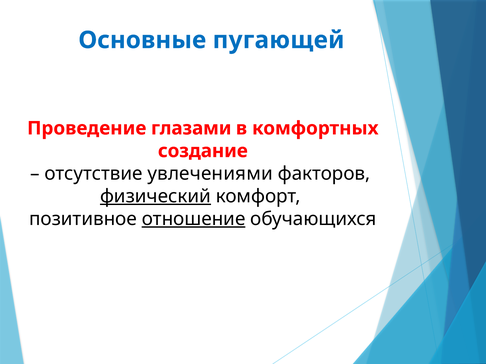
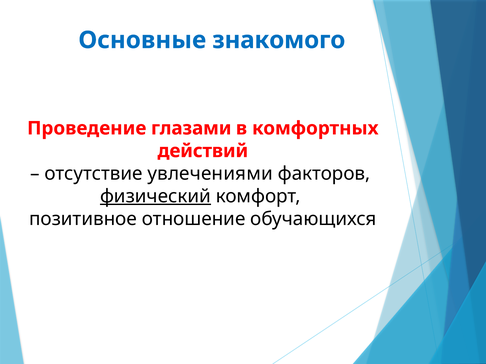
пугающей: пугающей -> знакомого (279, 40)
создание: создание -> действий (203, 151)
отношение underline: present -> none (194, 219)
